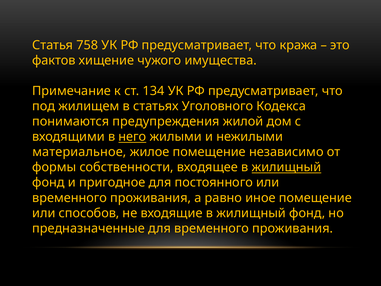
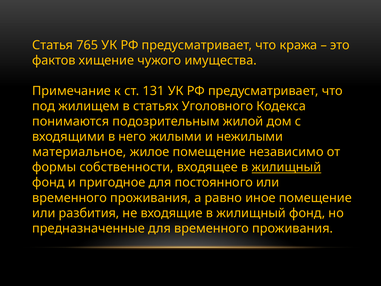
758: 758 -> 765 (87, 45)
134: 134 -> 131 (154, 91)
предупреждения: предупреждения -> подозрительным (166, 121)
него underline: present -> none (132, 137)
способов: способов -> разбития (89, 213)
